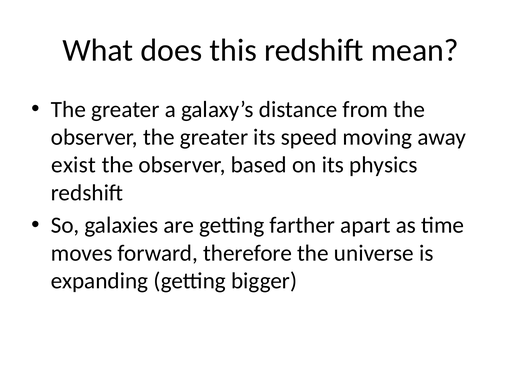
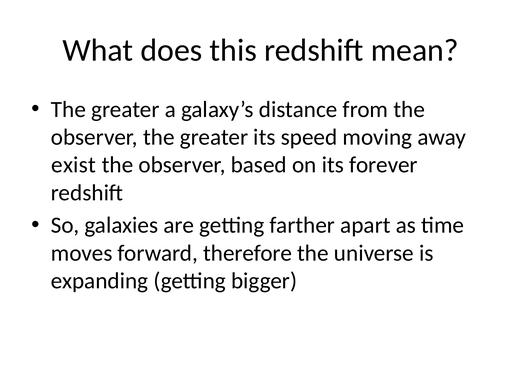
physics: physics -> forever (383, 165)
